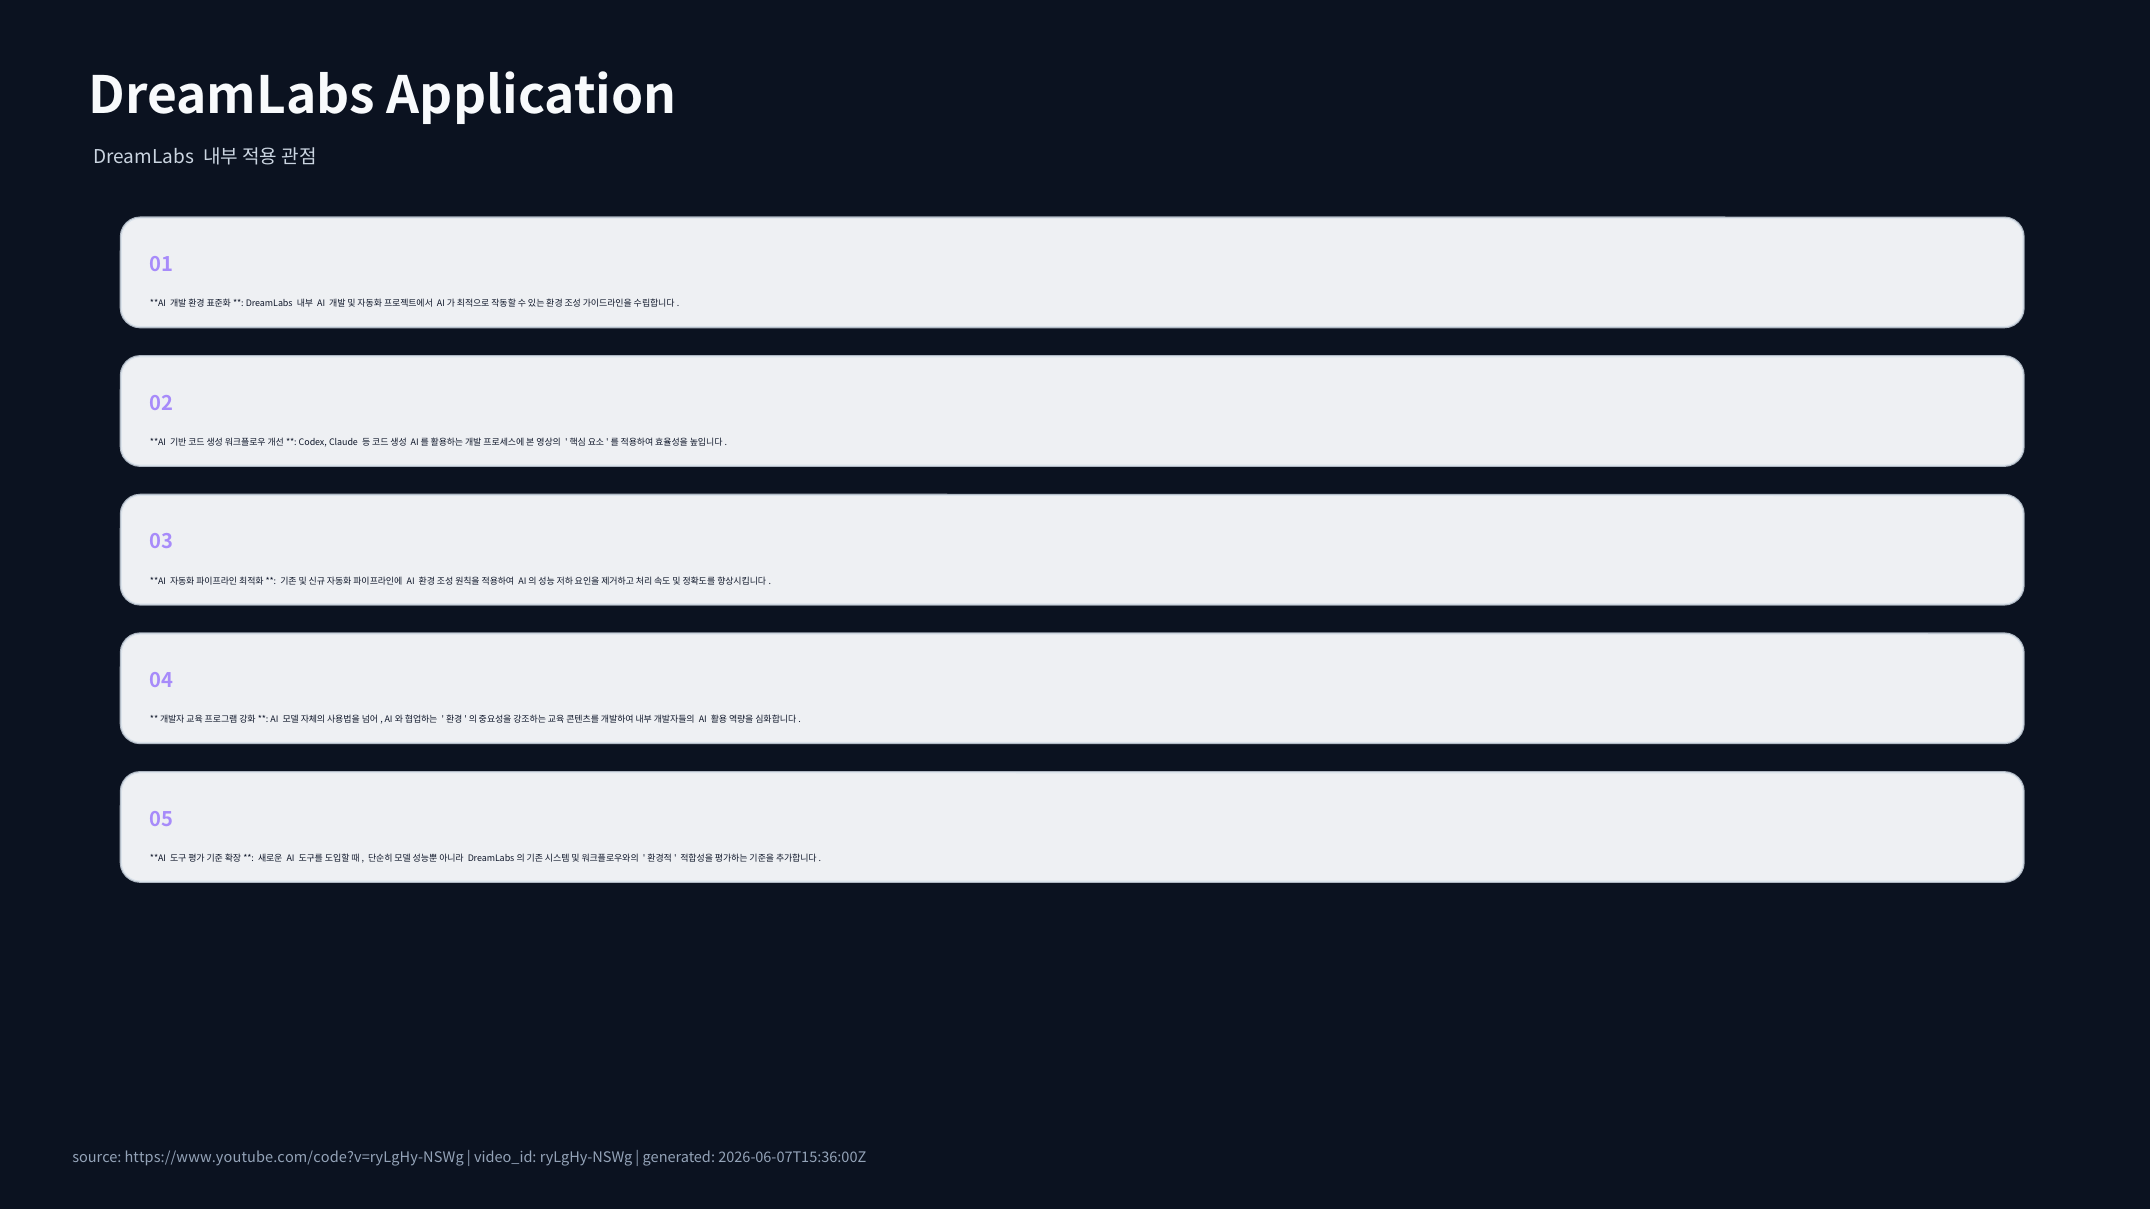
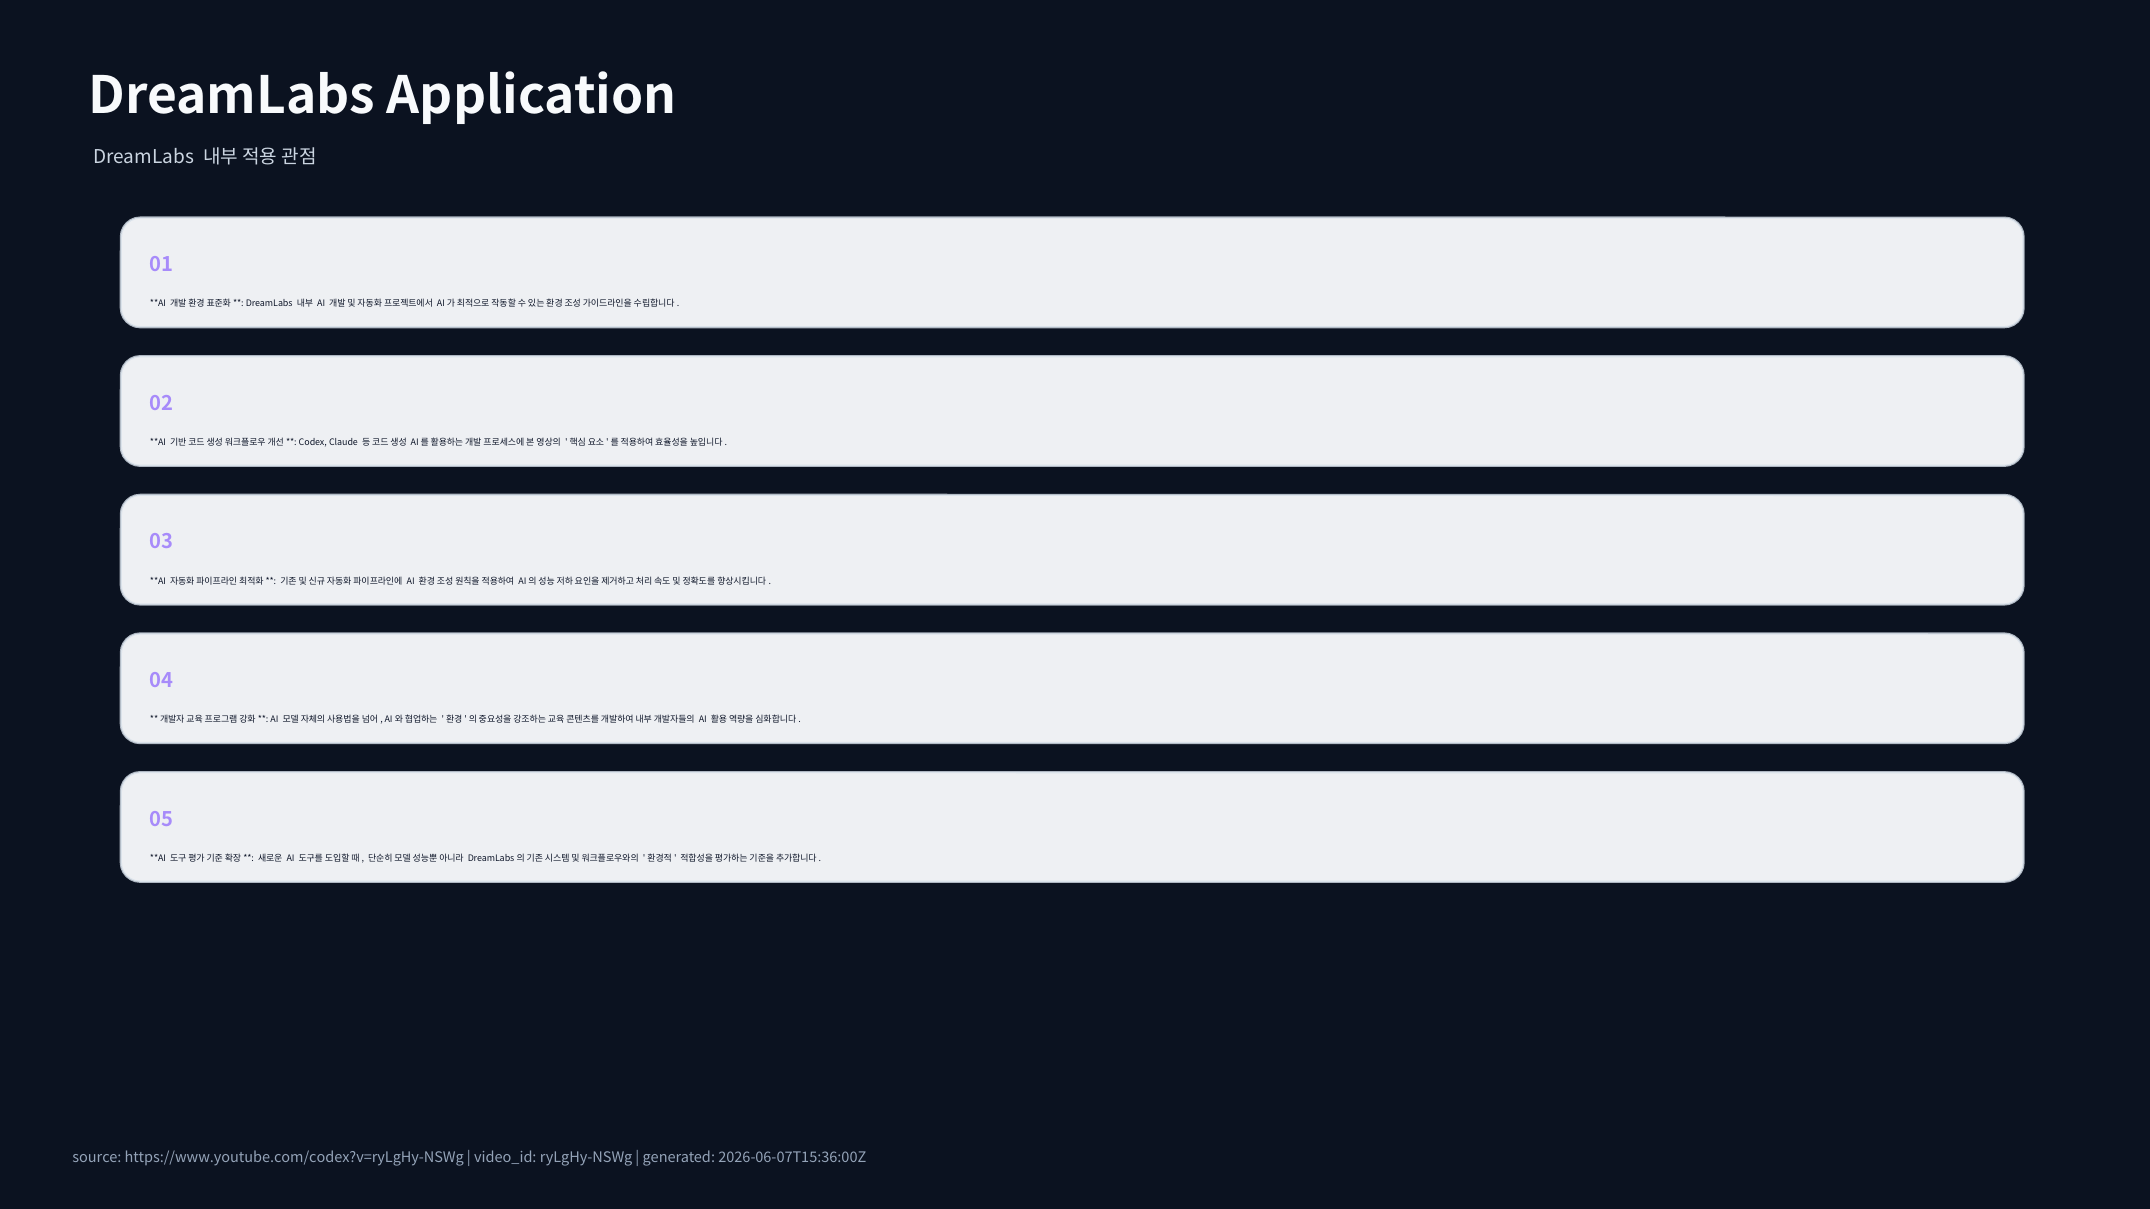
https://www.youtube.com/code?v=ryLgHy-NSWg: https://www.youtube.com/code?v=ryLgHy-NSWg -> https://www.youtube.com/codex?v=ryLgHy-NSWg (294, 1158)
